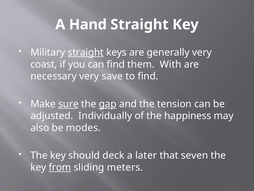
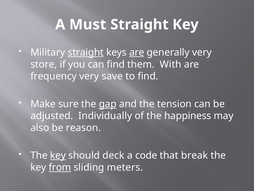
Hand: Hand -> Must (88, 25)
are underline: none -> present (137, 52)
coast: coast -> store (44, 64)
necessary: necessary -> frequency (54, 76)
sure underline: present -> none (68, 104)
modes: modes -> reason (83, 127)
key underline: none -> present (58, 155)
later: later -> code (146, 155)
seven: seven -> break (195, 155)
